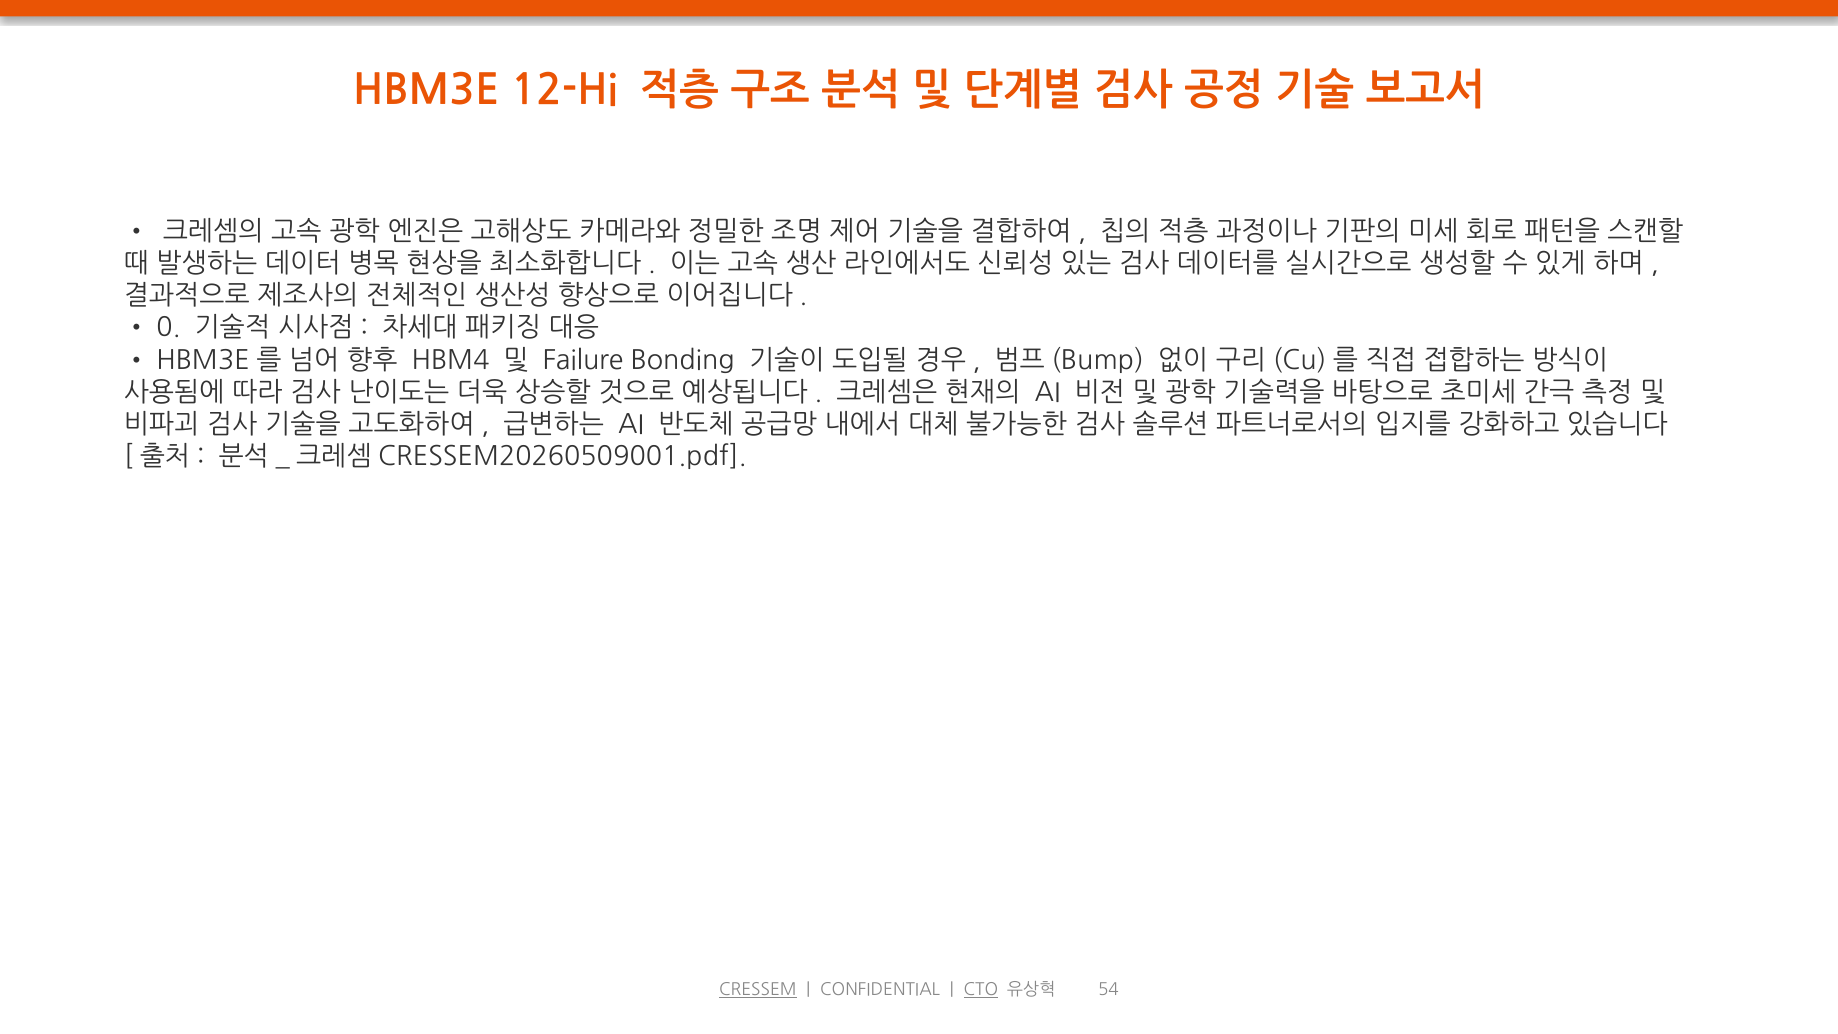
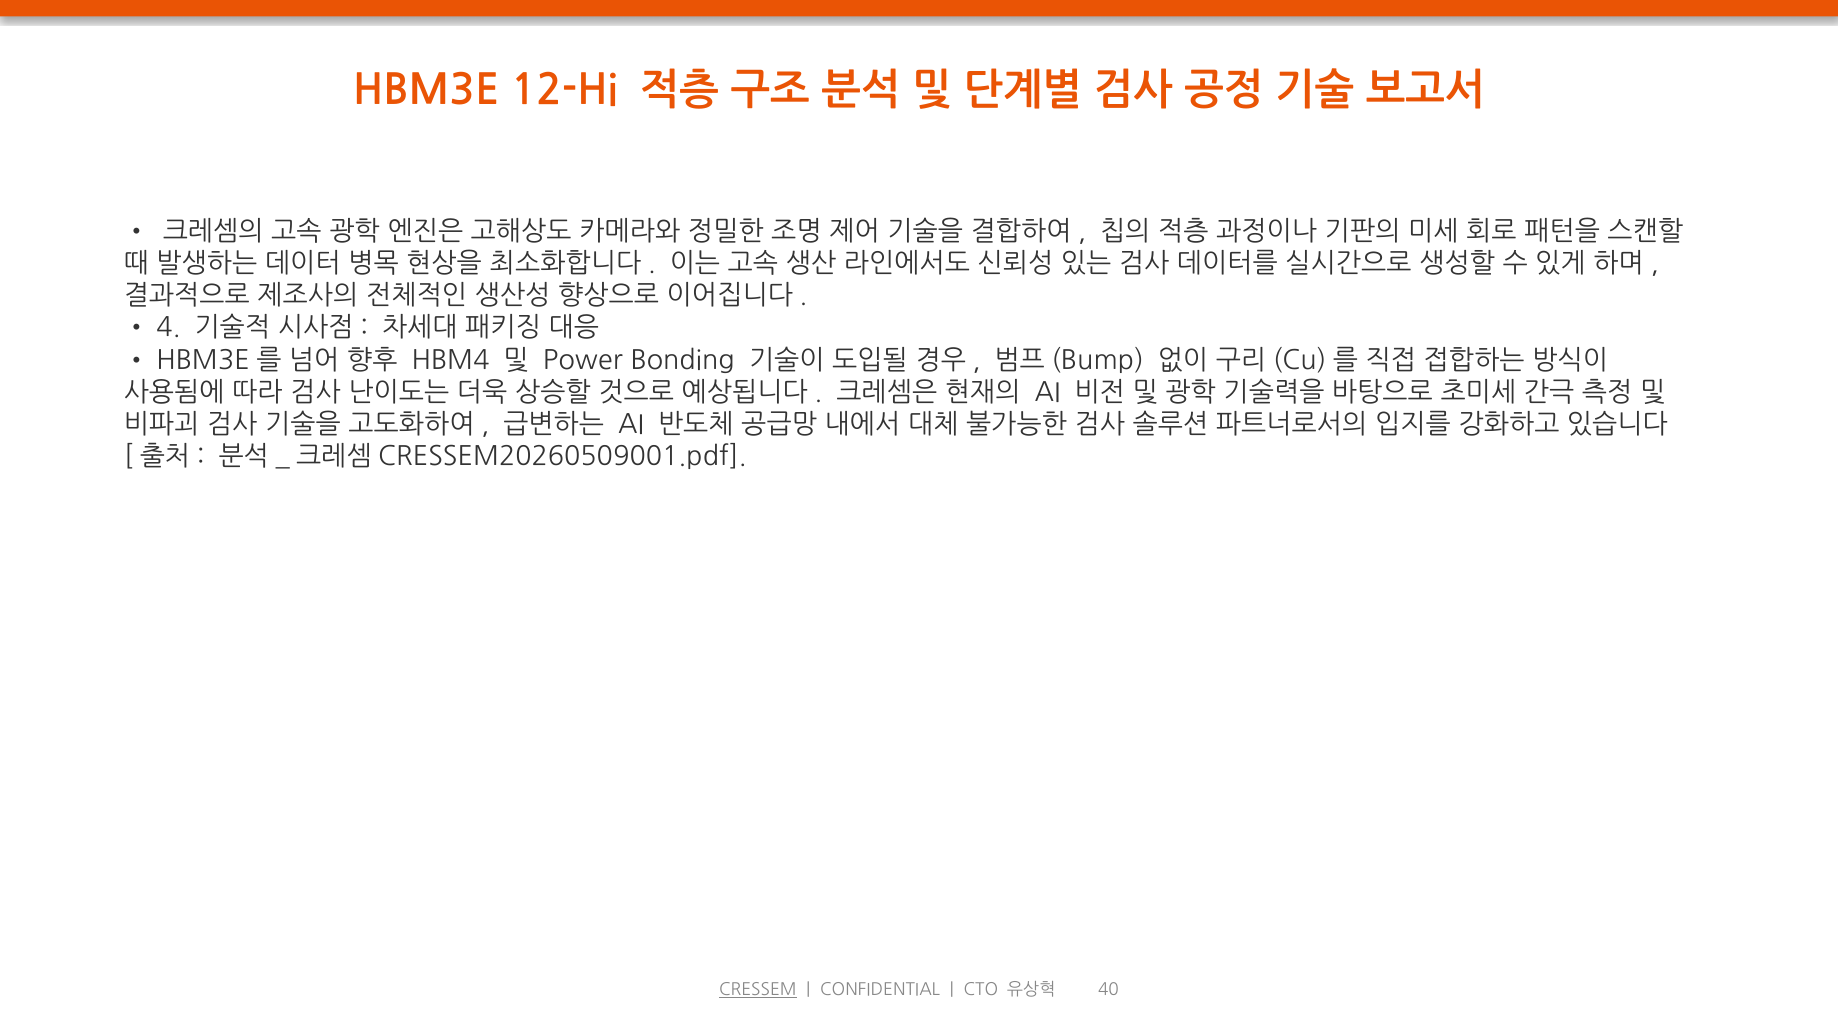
0: 0 -> 4 (169, 328)
Failure: Failure -> Power (583, 360)
CTO underline: present -> none (981, 990)
54: 54 -> 40 (1108, 990)
